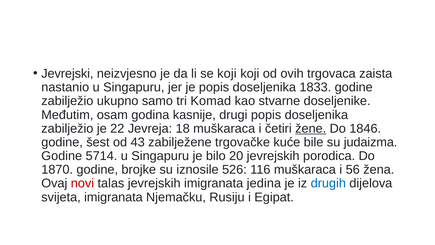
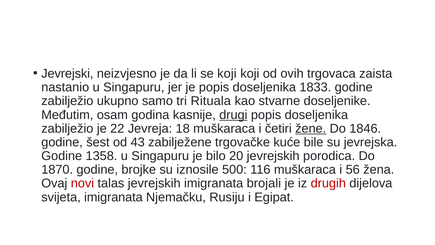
Komad: Komad -> Rituala (211, 101)
drugi underline: none -> present (233, 115)
judaizma: judaizma -> jevrejska (371, 142)
5714: 5714 -> 1358 (101, 156)
526: 526 -> 500 (234, 169)
jedina: jedina -> brojali (264, 183)
drugih colour: blue -> red (328, 183)
